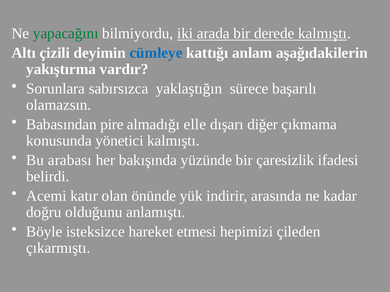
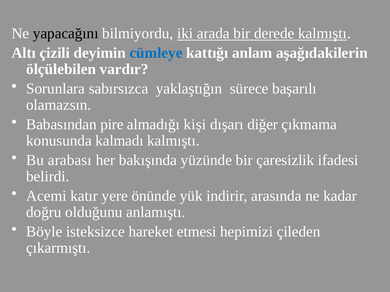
yapacağını colour: green -> black (66, 33)
yakıştırma: yakıştırma -> ölçülebilen (61, 69)
elle: elle -> kişi (195, 125)
yönetici: yönetici -> kalmadı (119, 141)
olan: olan -> yere (115, 196)
